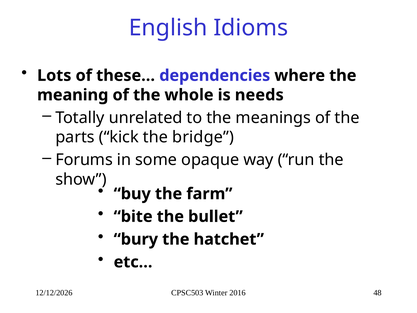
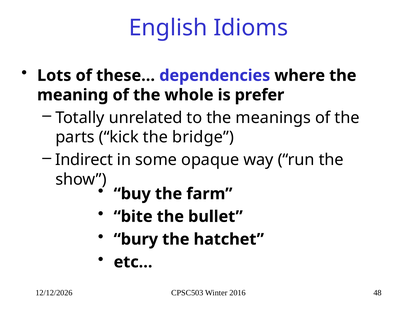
needs: needs -> prefer (259, 95)
Forums: Forums -> Indirect (84, 160)
